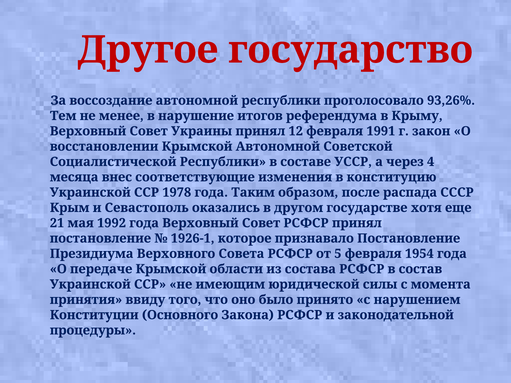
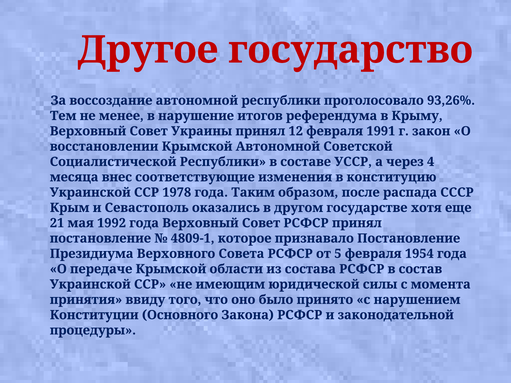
1926-1: 1926-1 -> 4809-1 (193, 239)
